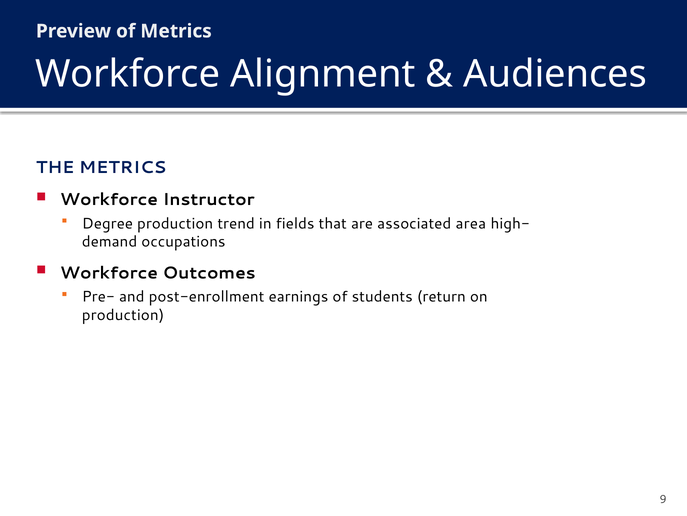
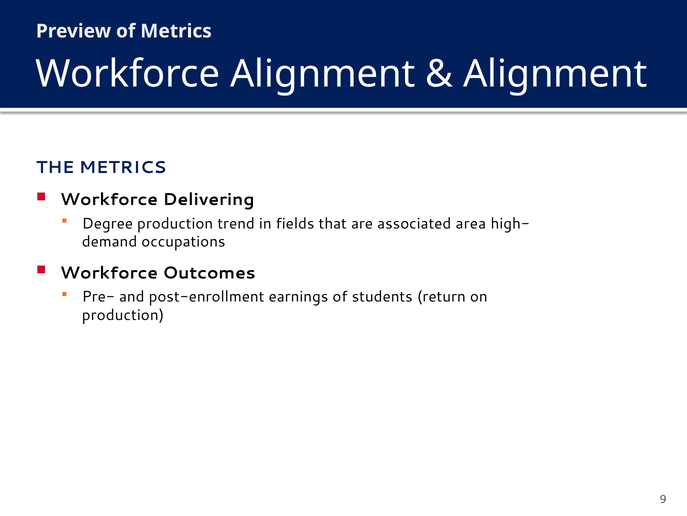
Audiences: Audiences -> Alignment (555, 74)
Instructor: Instructor -> Delivering (209, 199)
